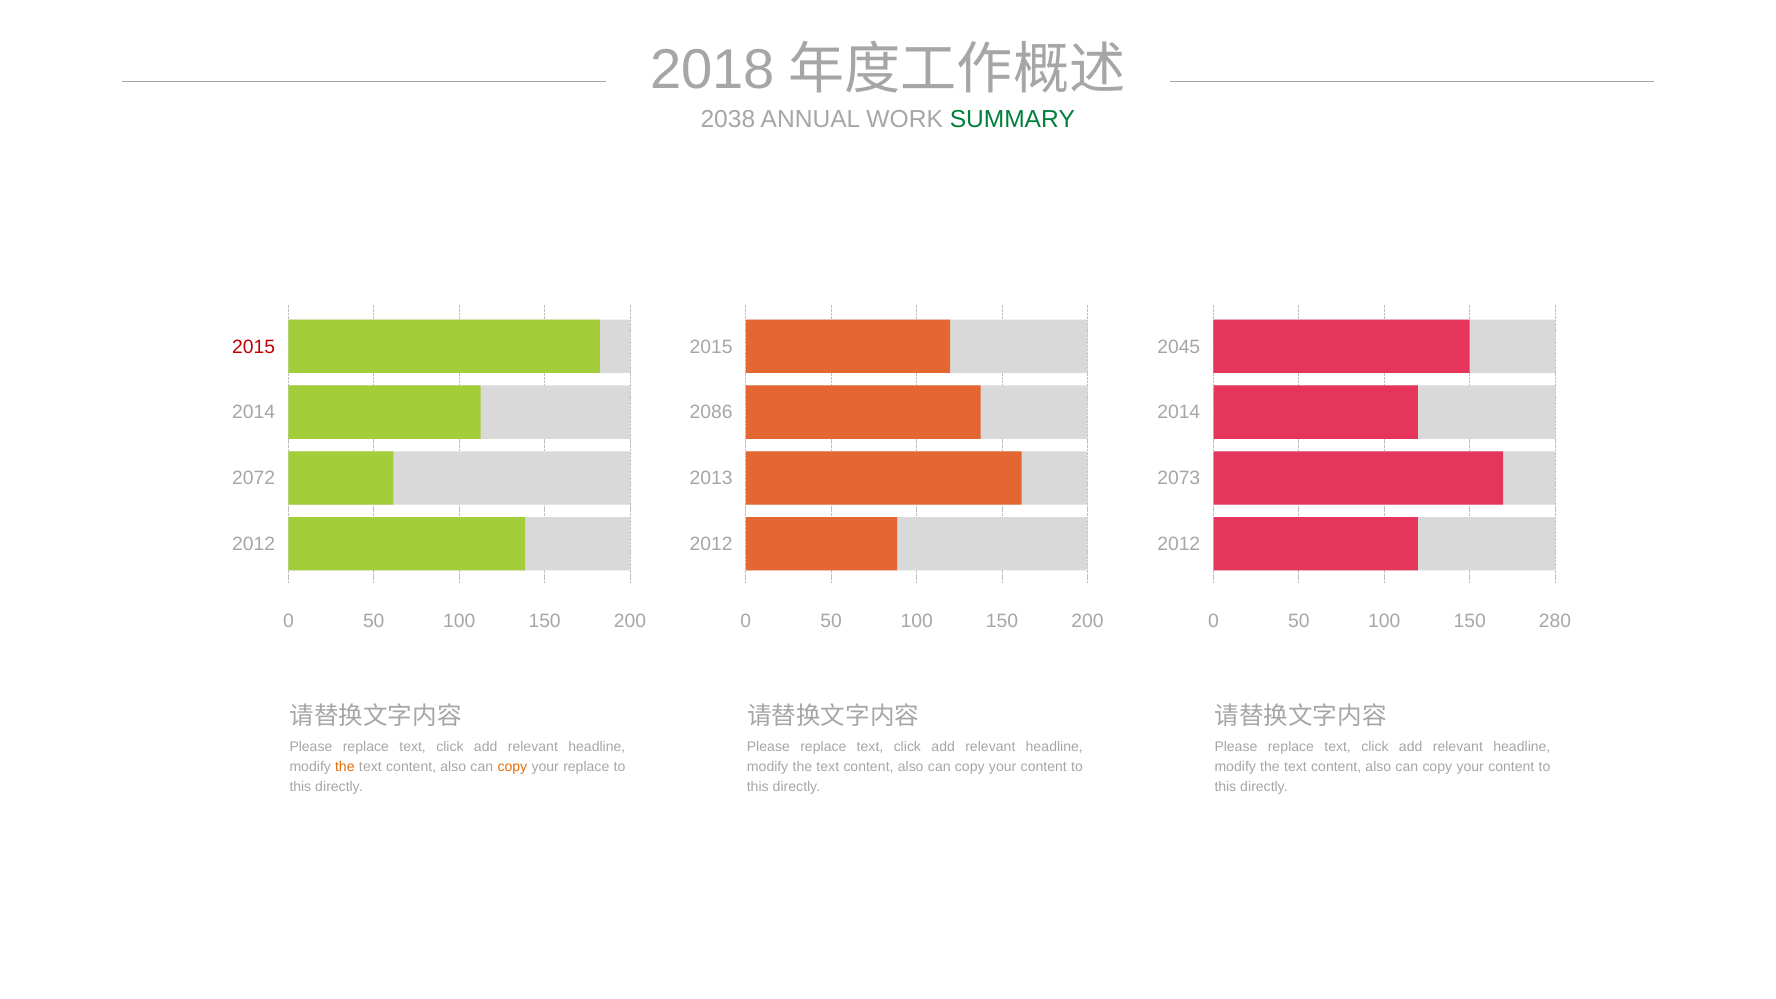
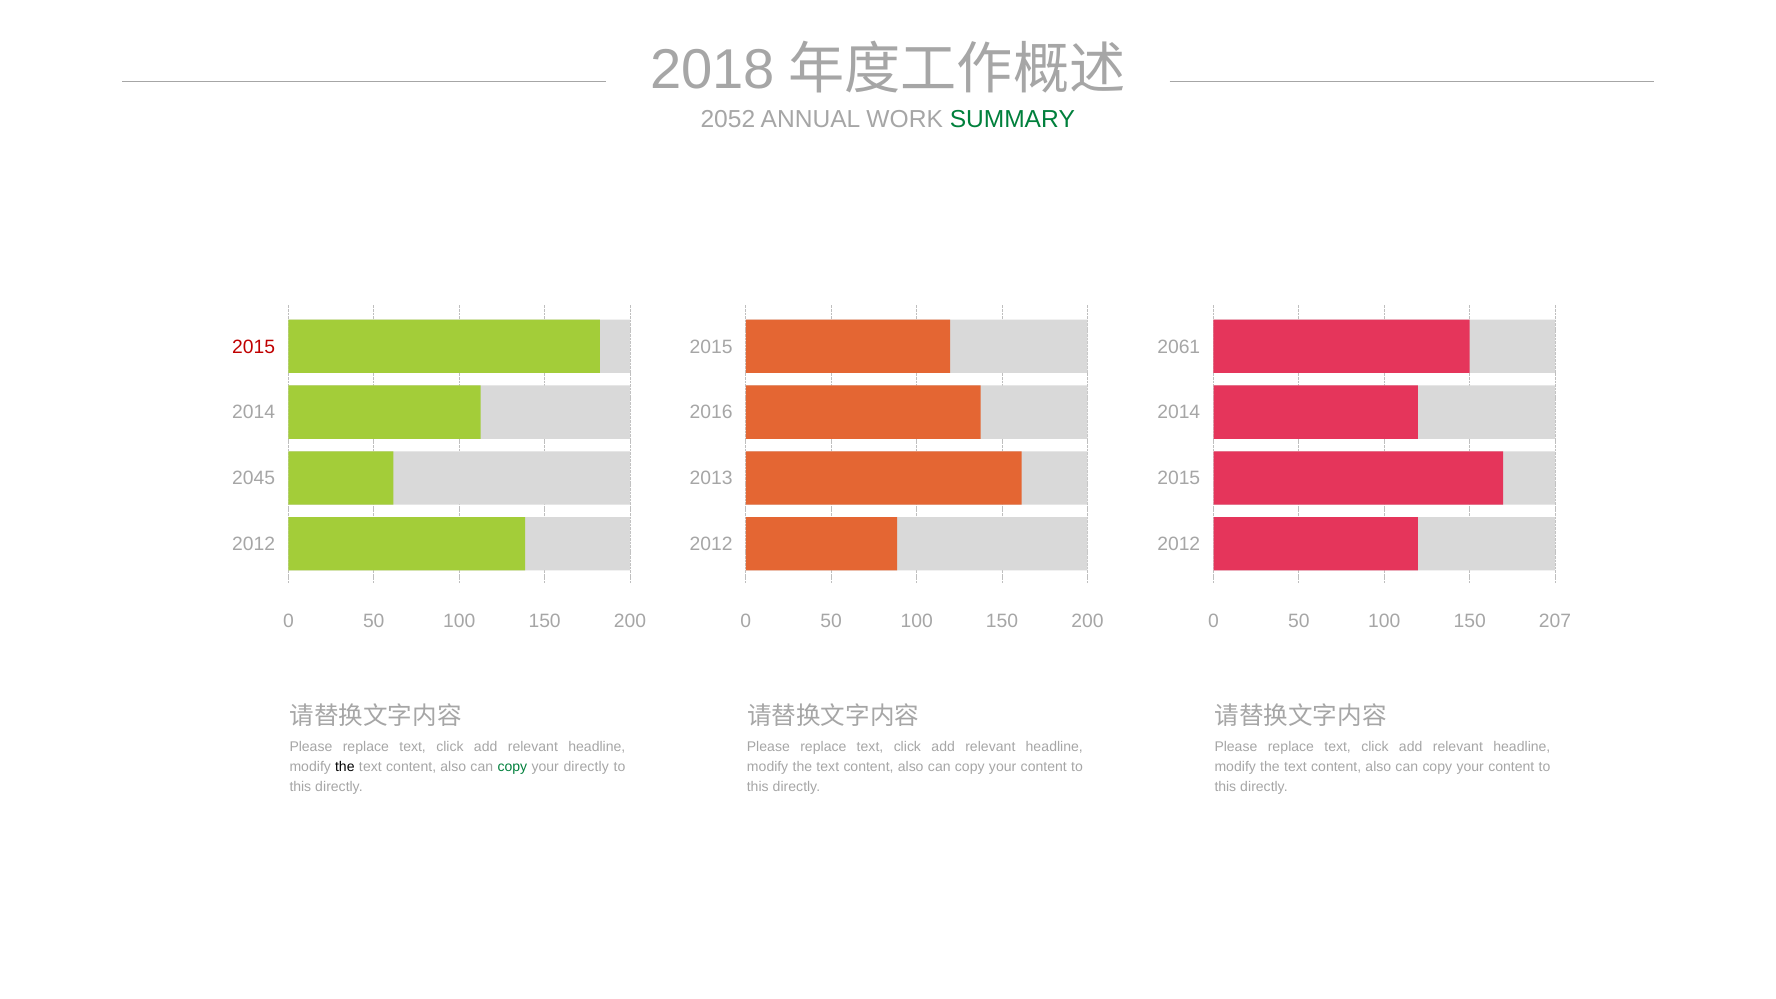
2038: 2038 -> 2052 (728, 119)
2045: 2045 -> 2061 (1179, 347)
2086: 2086 -> 2016 (711, 413)
2072: 2072 -> 2045 (254, 478)
2073: 2073 -> 2015 (1179, 478)
280: 280 -> 207 (1555, 621)
the colour: orange -> black (345, 767)
copy colour: orange -> green (512, 767)
your replace: replace -> directly (586, 767)
